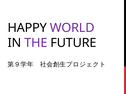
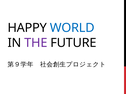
WORLD colour: purple -> blue (72, 28)
